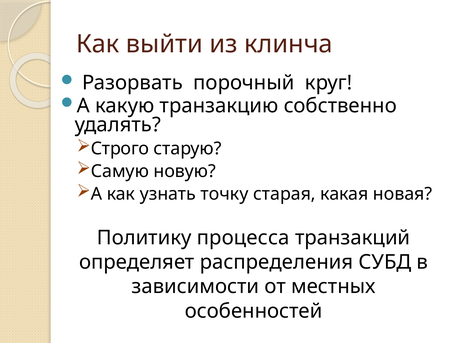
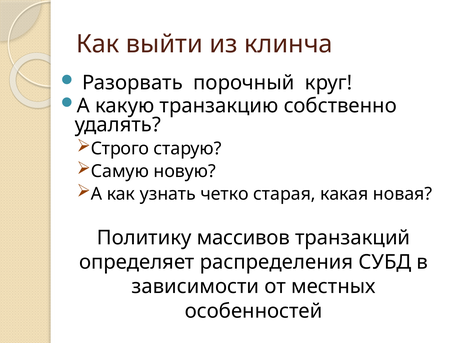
точку: точку -> четко (225, 194)
процесса: процесса -> массивов (243, 238)
